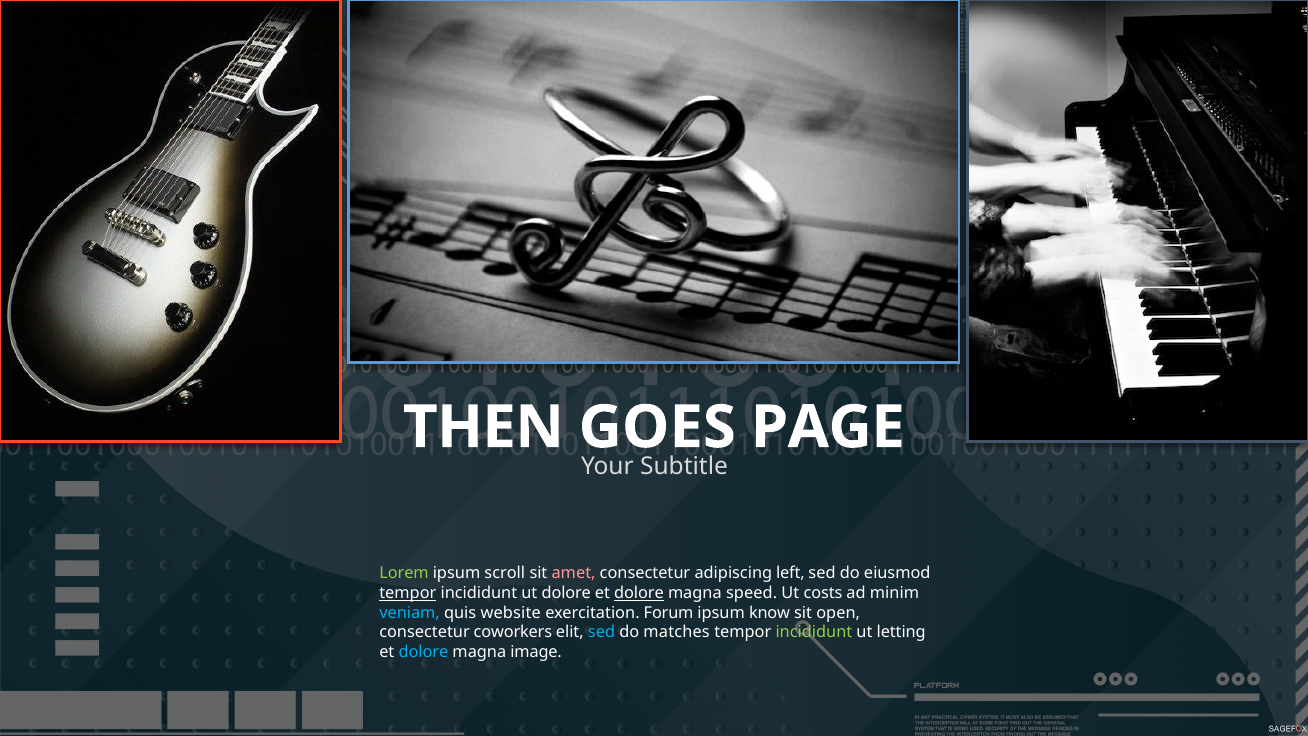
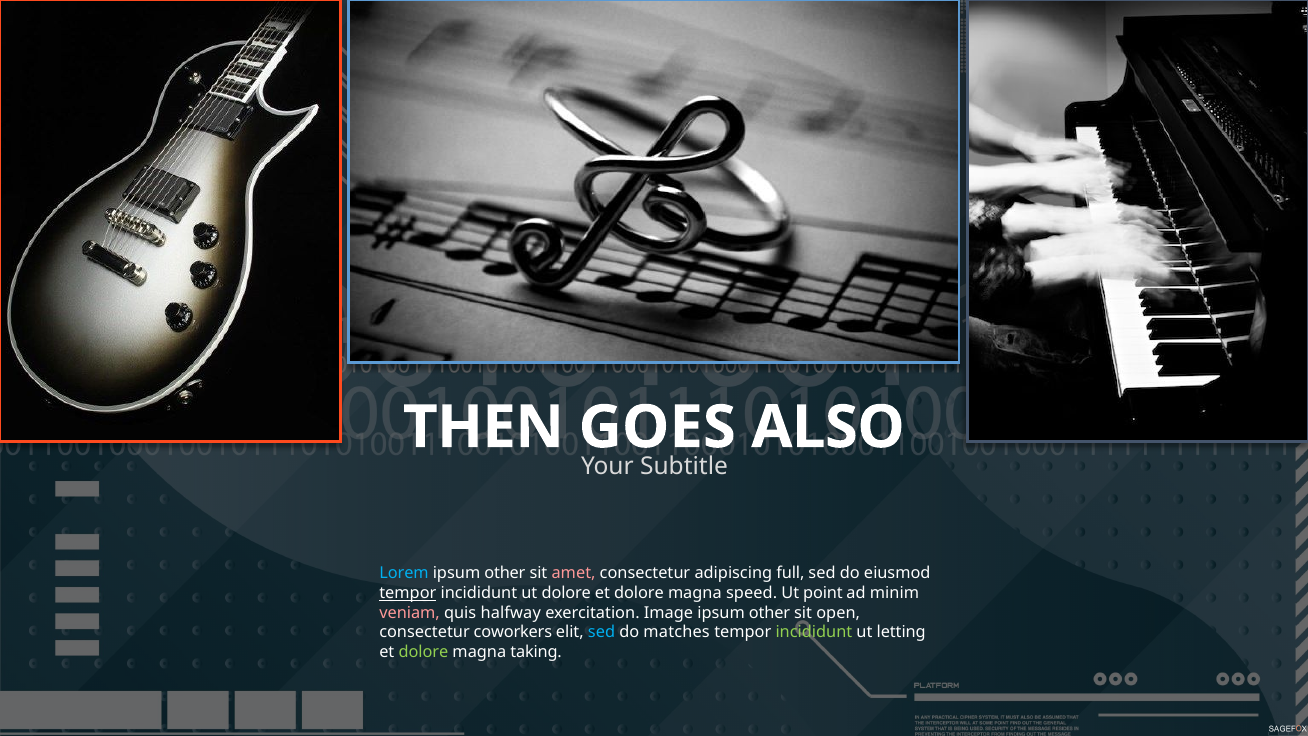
PAGE: PAGE -> ALSO (828, 427)
Lorem colour: light green -> light blue (404, 573)
scroll: scroll -> other (505, 573)
left: left -> full (790, 573)
dolore underline: present -> none (639, 593)
costs: costs -> point (823, 593)
veniam colour: light blue -> pink (410, 612)
website: website -> halfway (511, 612)
Forum: Forum -> Image (669, 612)
know: know -> other (770, 612)
dolore colour: light blue -> light green (423, 652)
image: image -> taking (536, 652)
